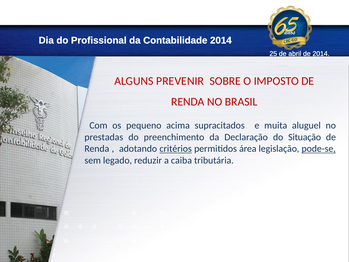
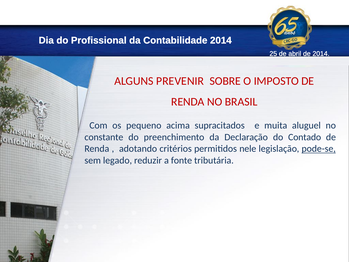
prestadas: prestadas -> constante (104, 137)
Situação: Situação -> Contado (305, 137)
critérios underline: present -> none (176, 149)
área: área -> nele (248, 149)
caiba: caiba -> fonte (181, 160)
